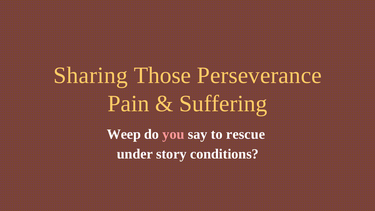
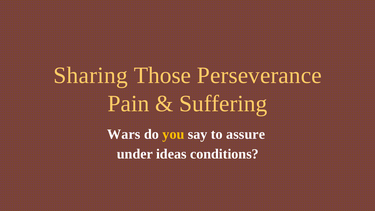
Weep: Weep -> Wars (124, 134)
you colour: pink -> yellow (173, 134)
rescue: rescue -> assure (246, 134)
story: story -> ideas (171, 154)
